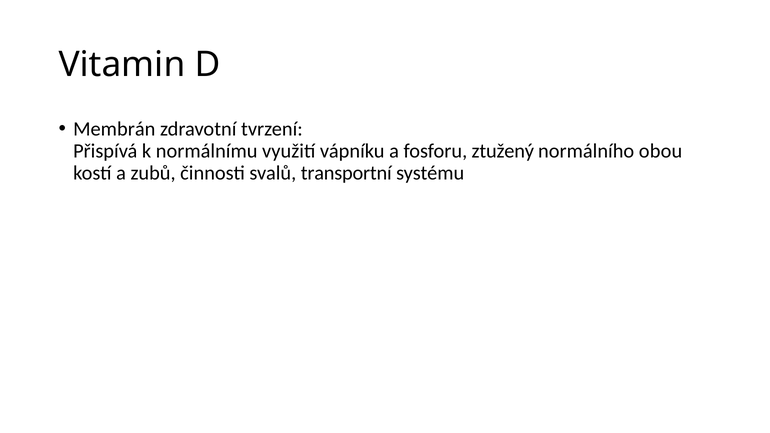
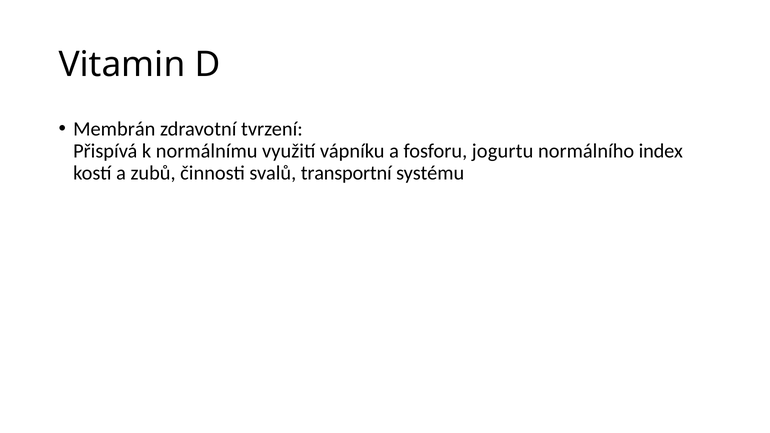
ztužený: ztužený -> jogurtu (503, 151)
obou: obou -> index (661, 151)
